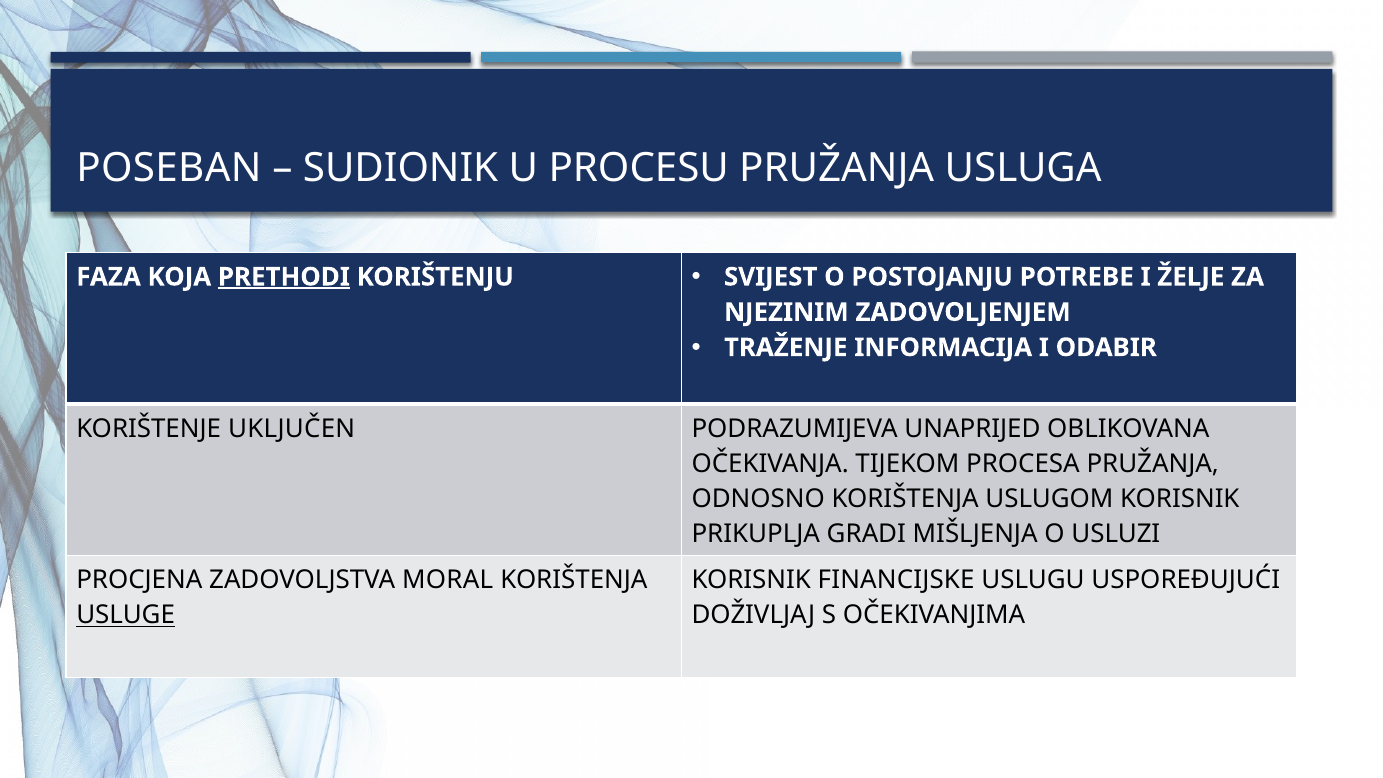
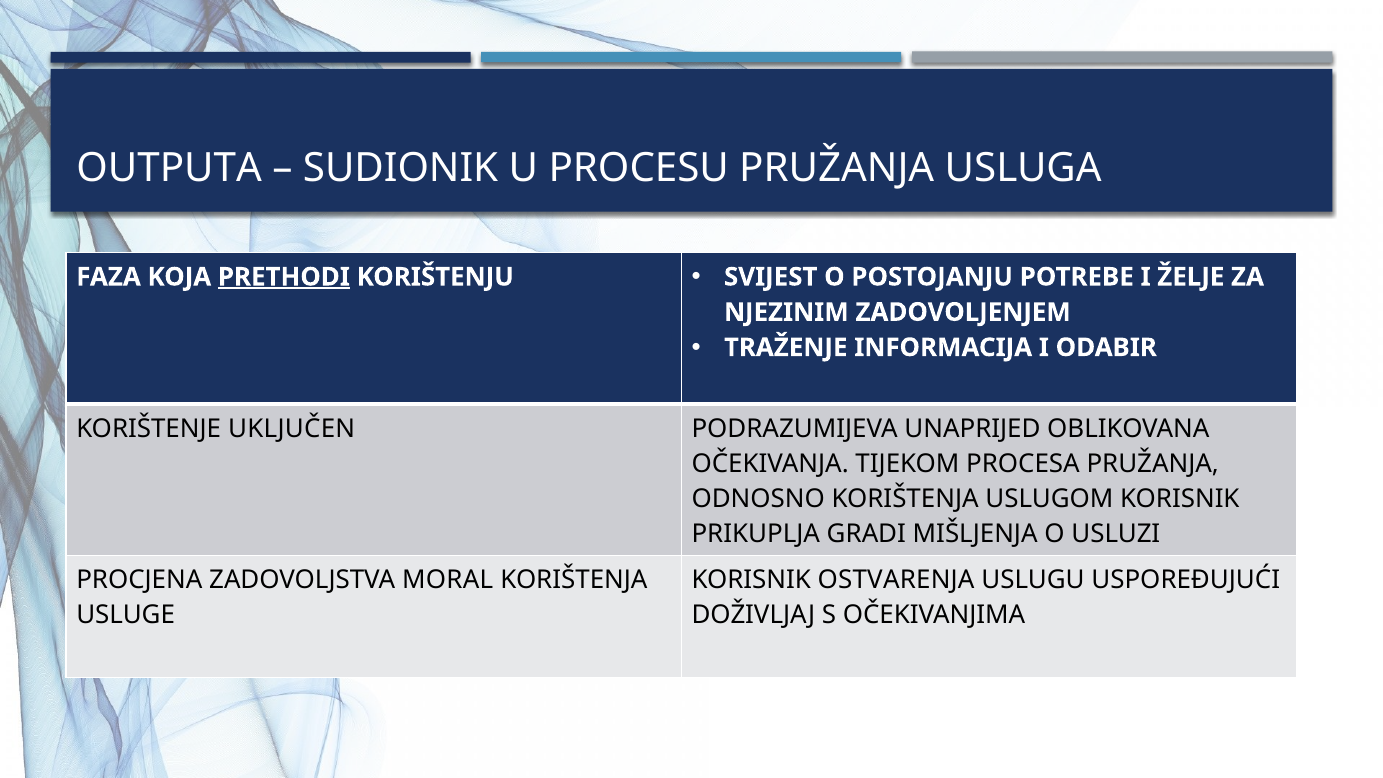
POSEBAN: POSEBAN -> OUTPUTA (169, 168)
FINANCIJSKE: FINANCIJSKE -> OSTVARENJA (896, 580)
USLUGE underline: present -> none (126, 615)
